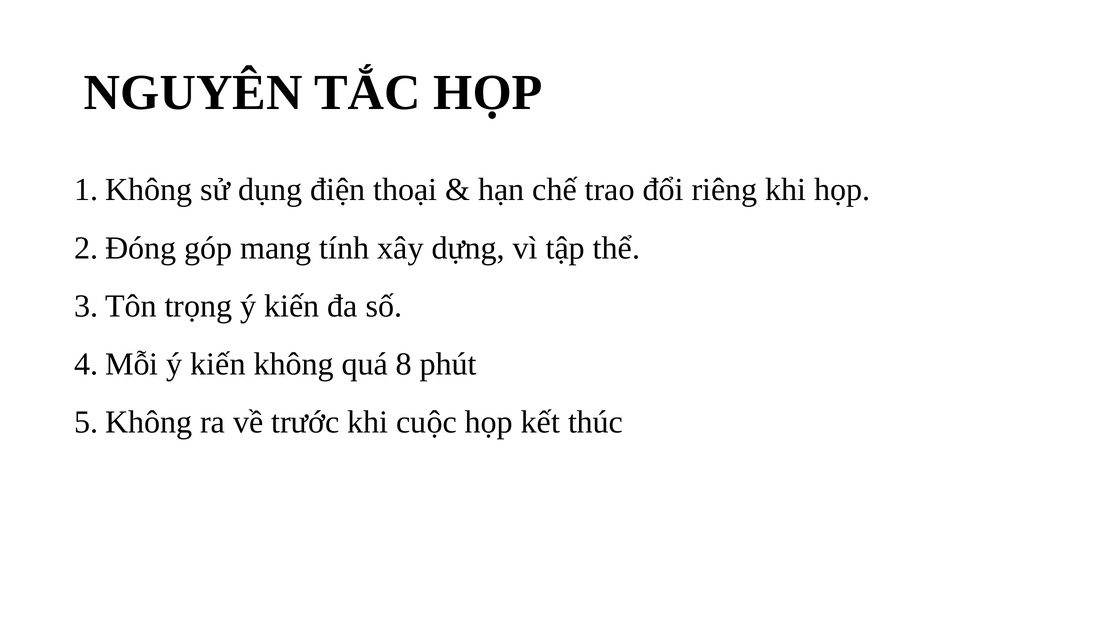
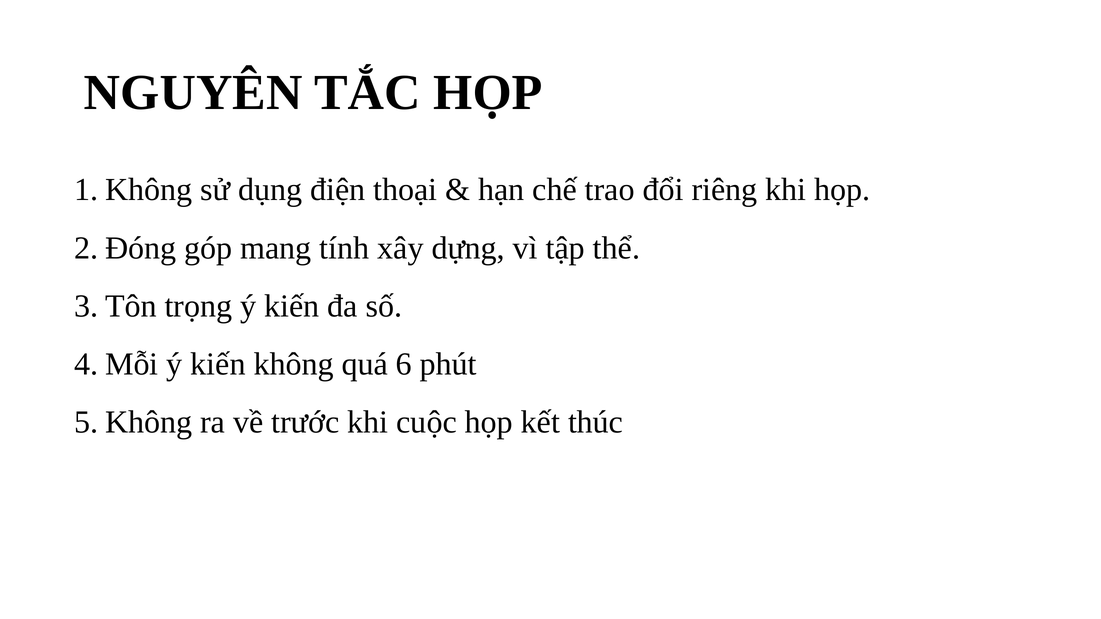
8: 8 -> 6 (404, 364)
